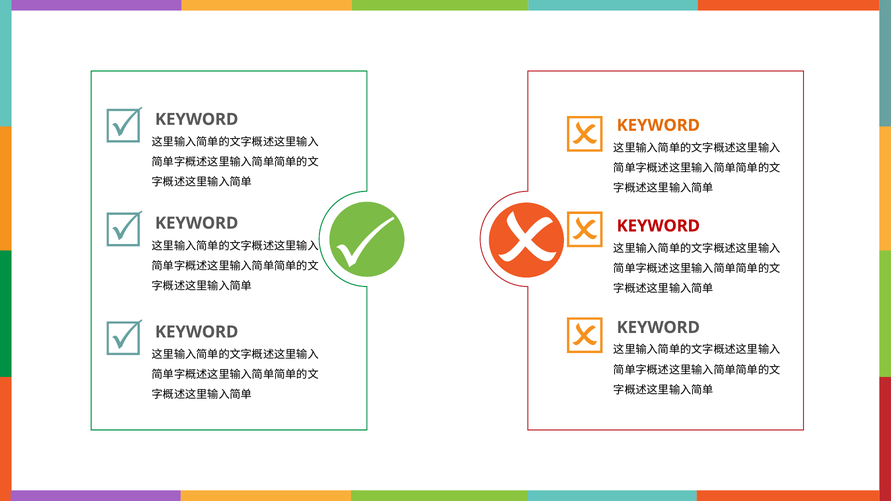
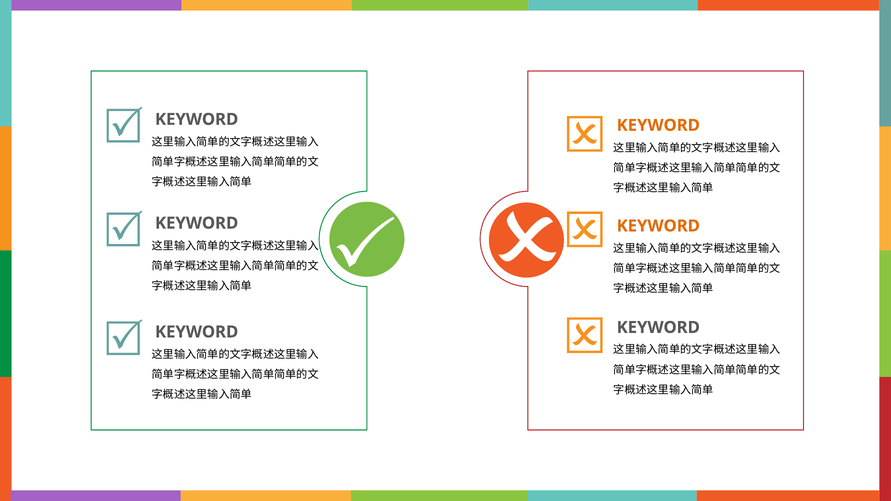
KEYWORD colour: red -> orange (658, 226)
